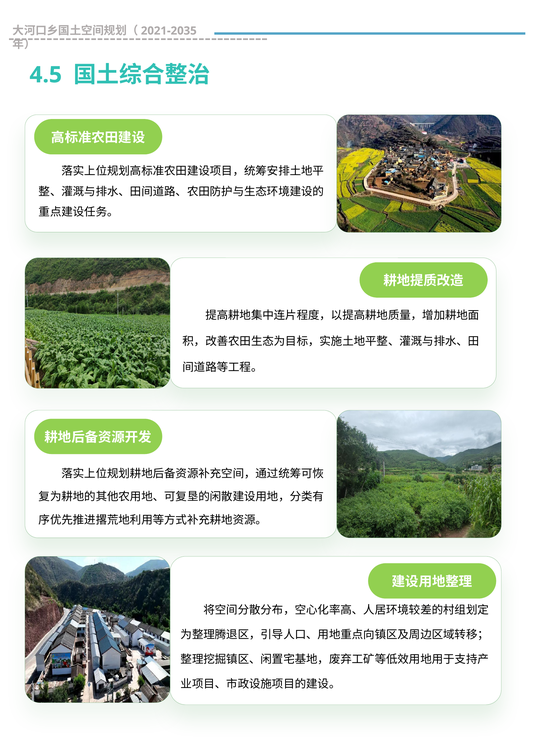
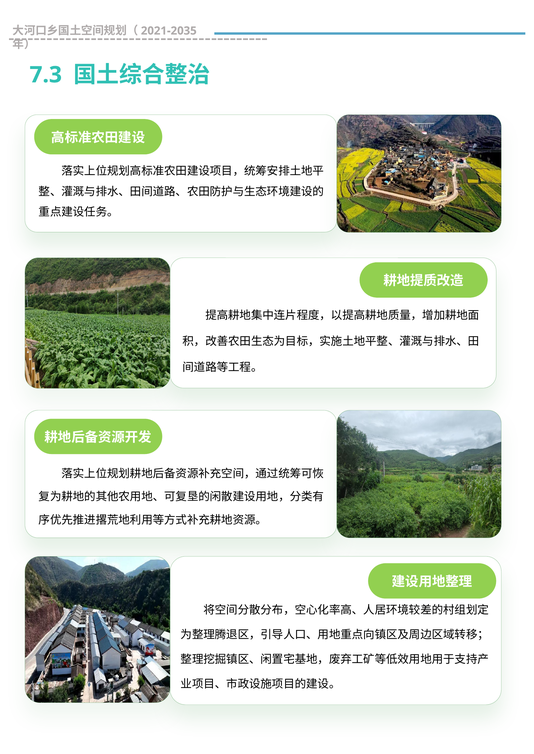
4.5: 4.5 -> 7.3 (46, 75)
